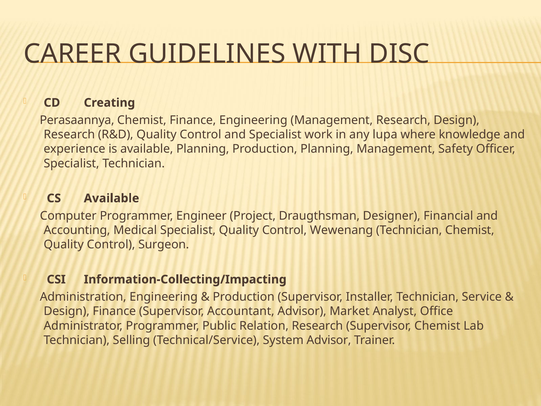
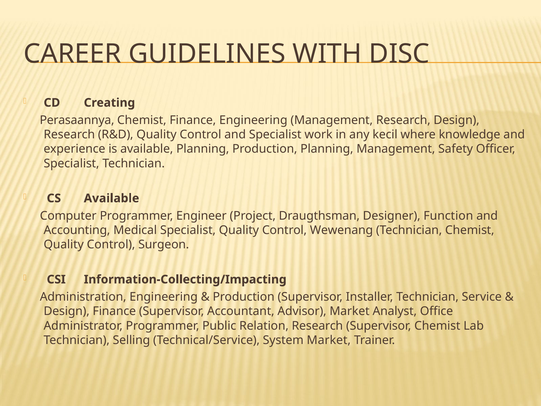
lupa: lupa -> kecil (385, 135)
Financial: Financial -> Function (448, 216)
System Advisor: Advisor -> Market (329, 340)
